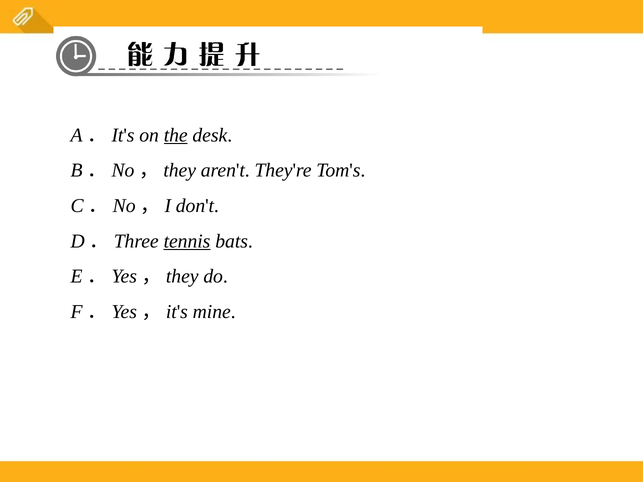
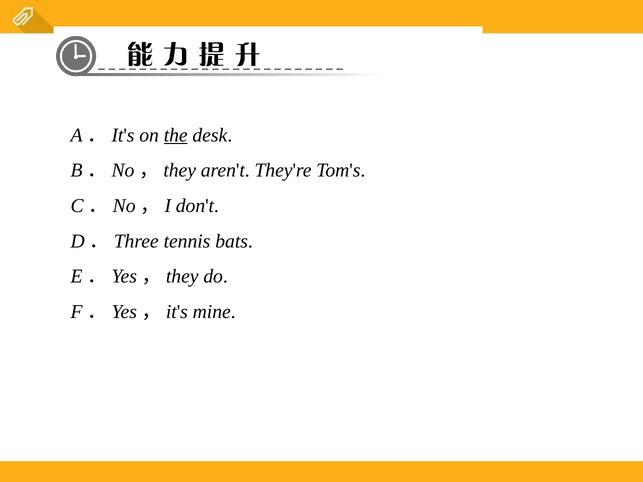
tennis underline: present -> none (187, 241)
